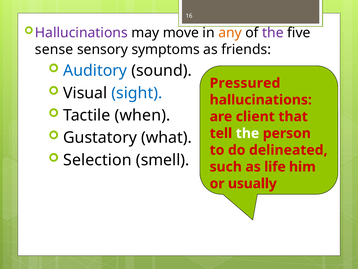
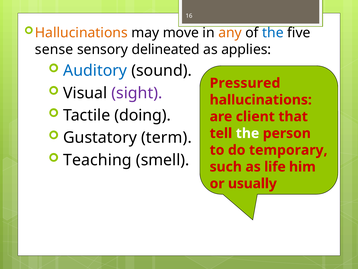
Hallucinations colour: purple -> orange (81, 33)
the colour: purple -> blue (273, 33)
symptoms: symptoms -> delineated (166, 49)
friends: friends -> applies (246, 49)
sight colour: blue -> purple (137, 93)
when: when -> doing (143, 115)
what: what -> term (166, 137)
delineated: delineated -> temporary (288, 150)
Selection: Selection -> Teaching (97, 160)
